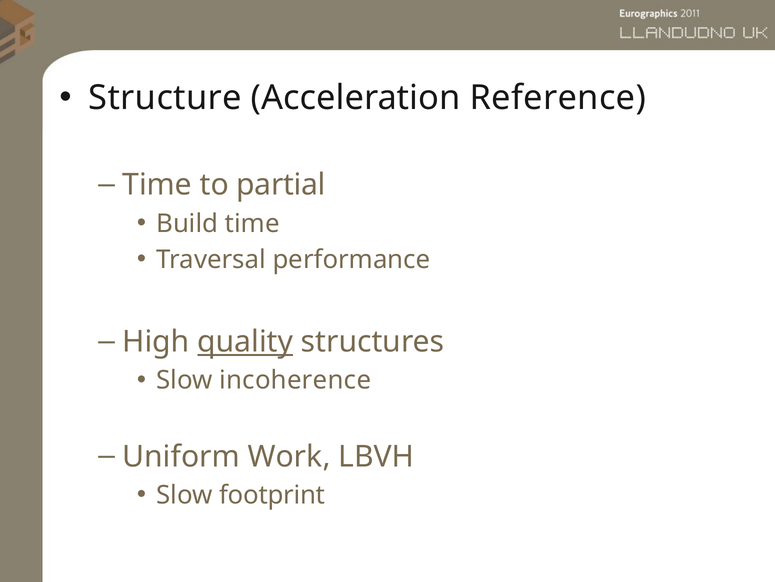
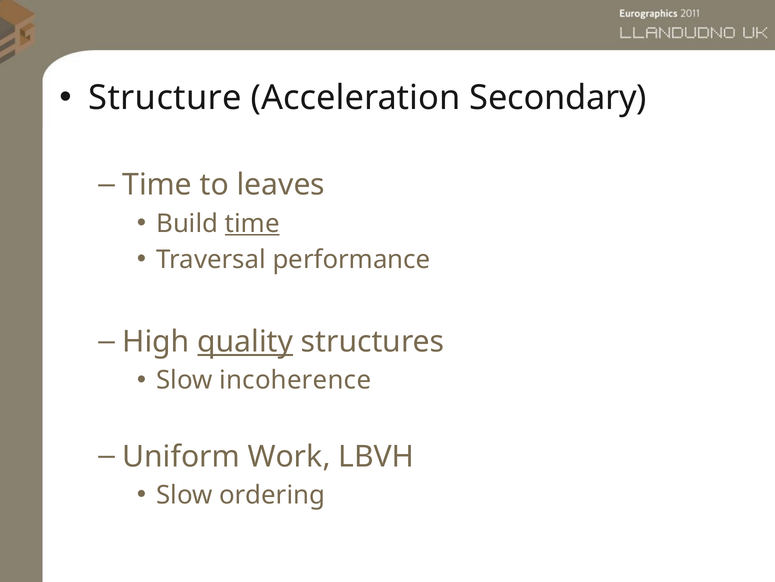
Reference: Reference -> Secondary (558, 98)
partial: partial -> leaves (281, 185)
time underline: none -> present (252, 223)
footprint: footprint -> ordering (272, 494)
